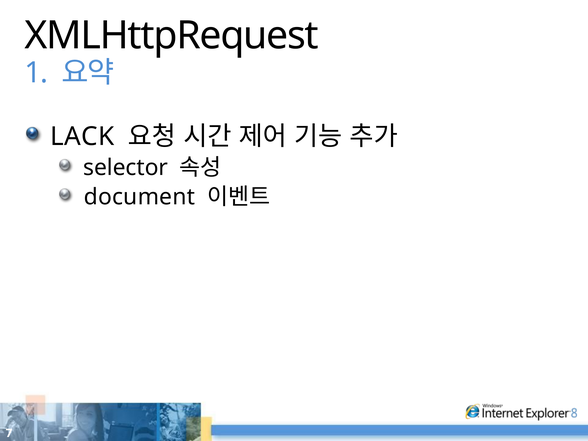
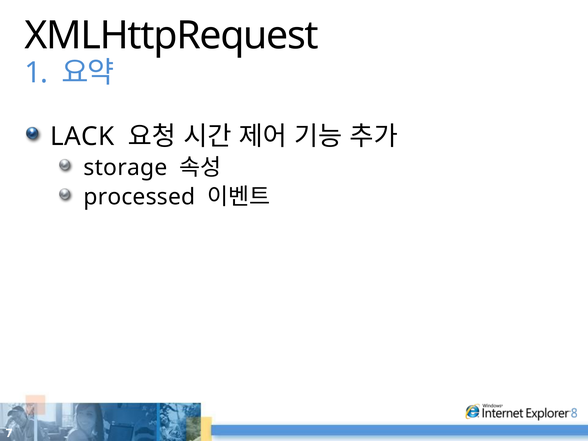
selector: selector -> storage (125, 168)
document: document -> processed (139, 197)
